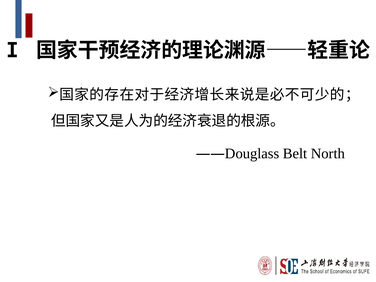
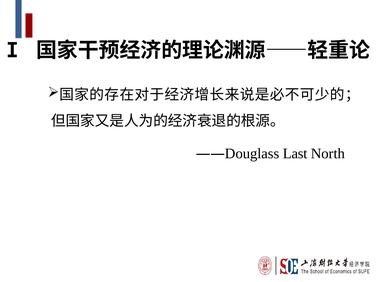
Belt: Belt -> Last (295, 154)
